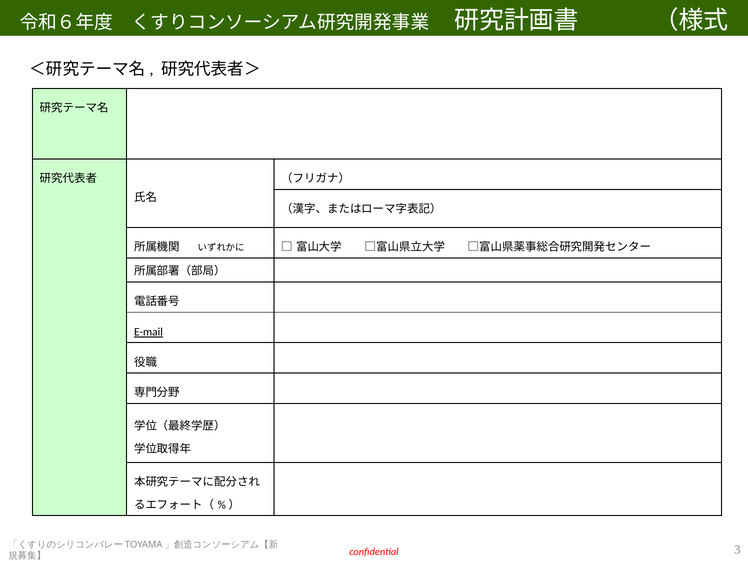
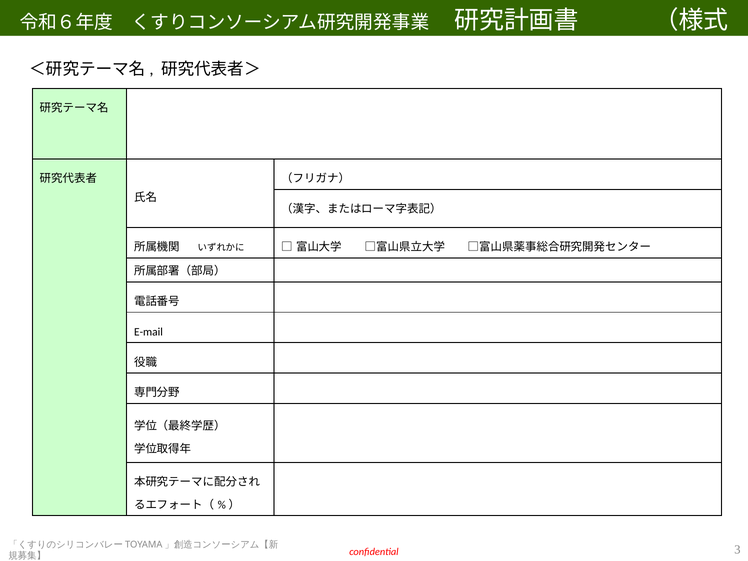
E-mail underline: present -> none (148, 332)
